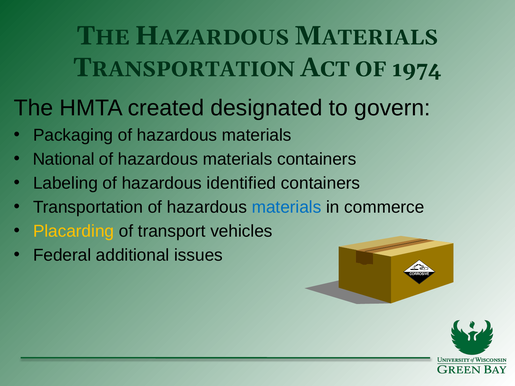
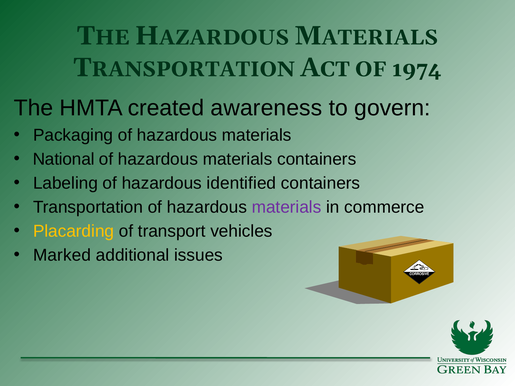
designated: designated -> awareness (266, 108)
materials colour: blue -> purple (287, 207)
Federal: Federal -> Marked (62, 255)
